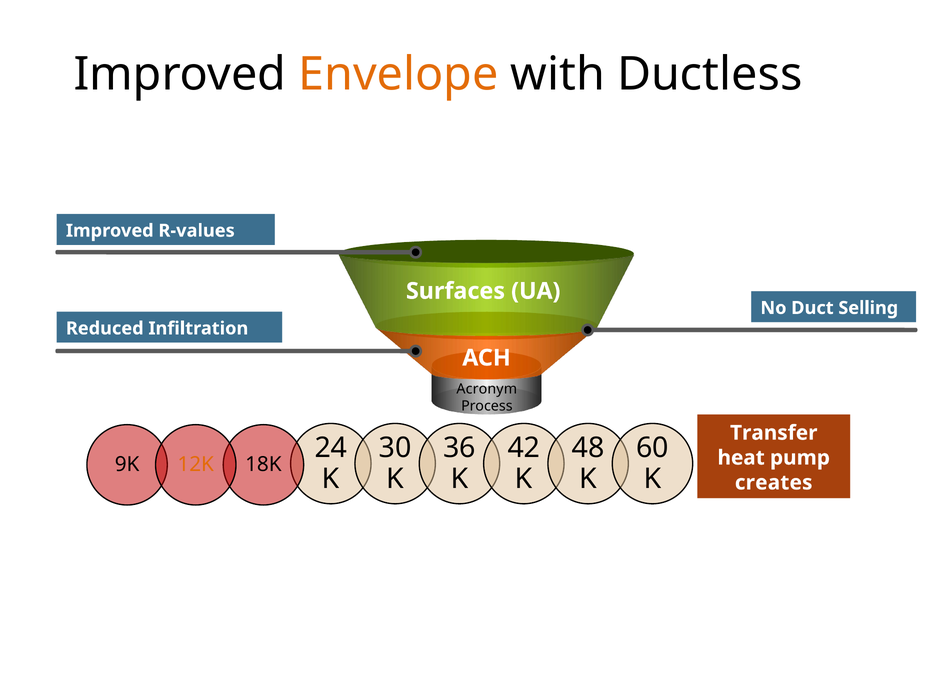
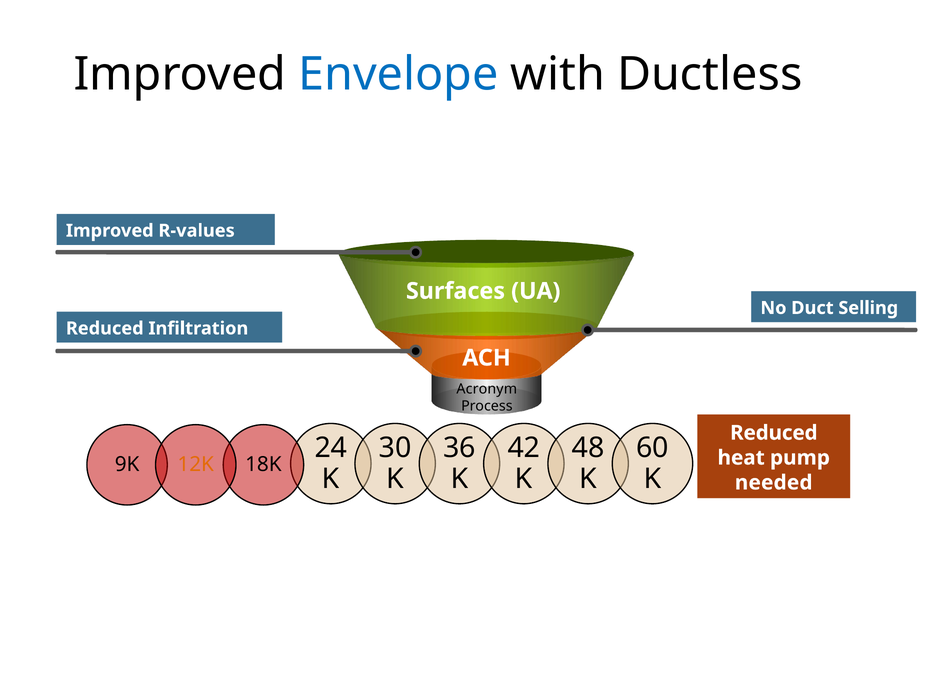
Envelope colour: orange -> blue (398, 74)
Transfer: Transfer -> Reduced (774, 433)
creates: creates -> needed (774, 483)
